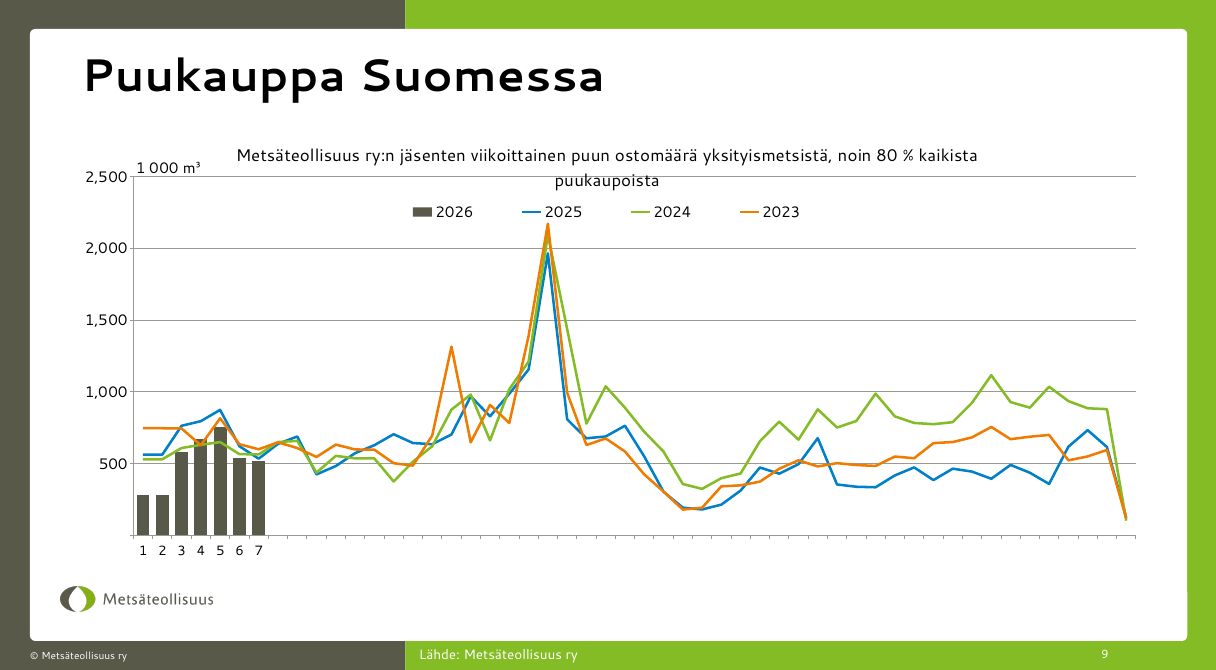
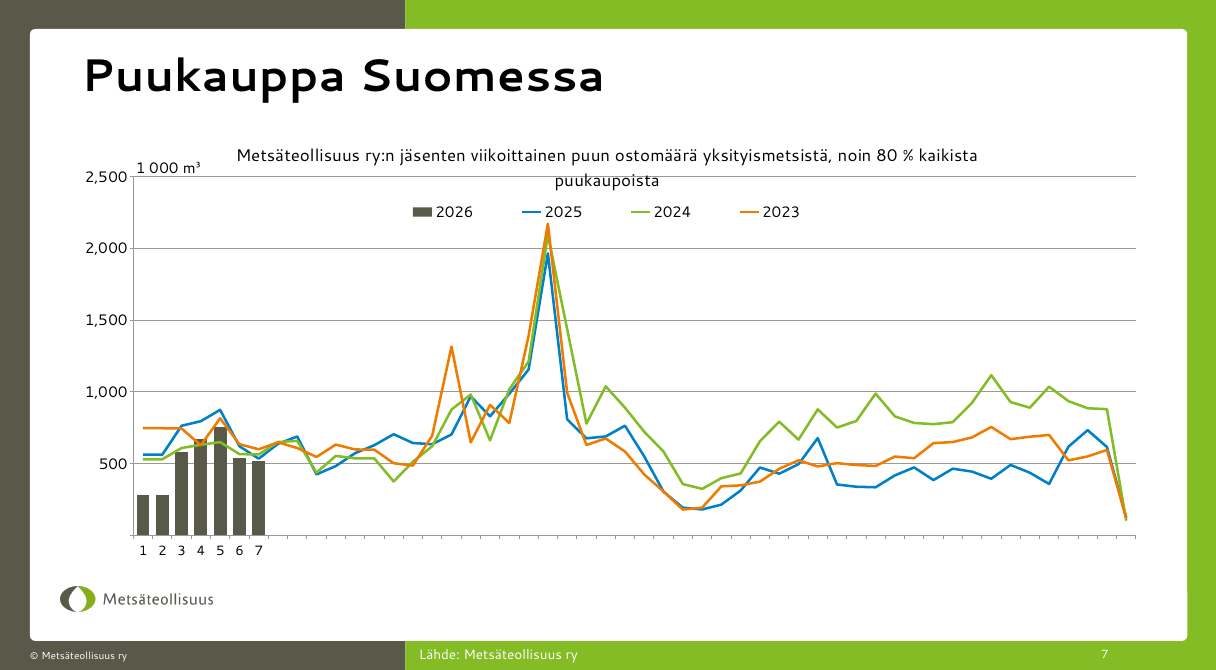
ry 9: 9 -> 7 (1105, 655)
